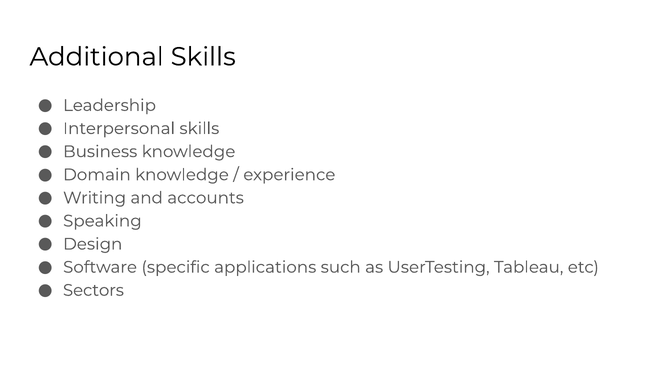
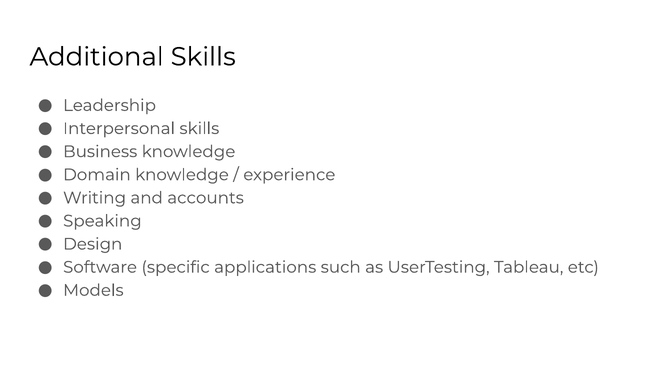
Sectors: Sectors -> Models (93, 290)
